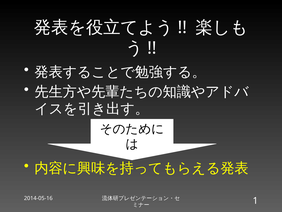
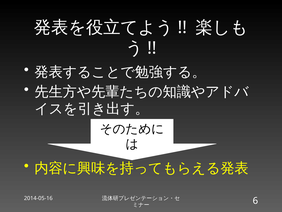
1: 1 -> 6 (255, 200)
